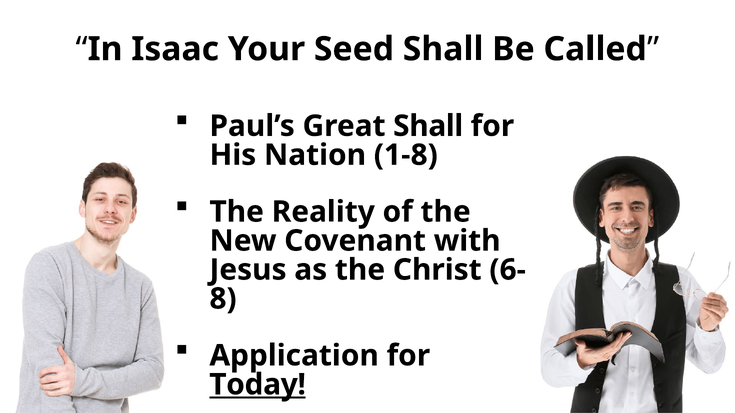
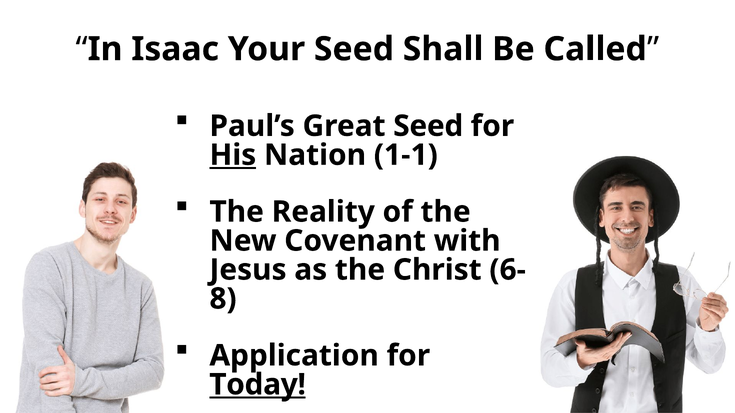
Great Shall: Shall -> Seed (428, 126)
His underline: none -> present (233, 155)
1-8: 1-8 -> 1-1 (406, 155)
